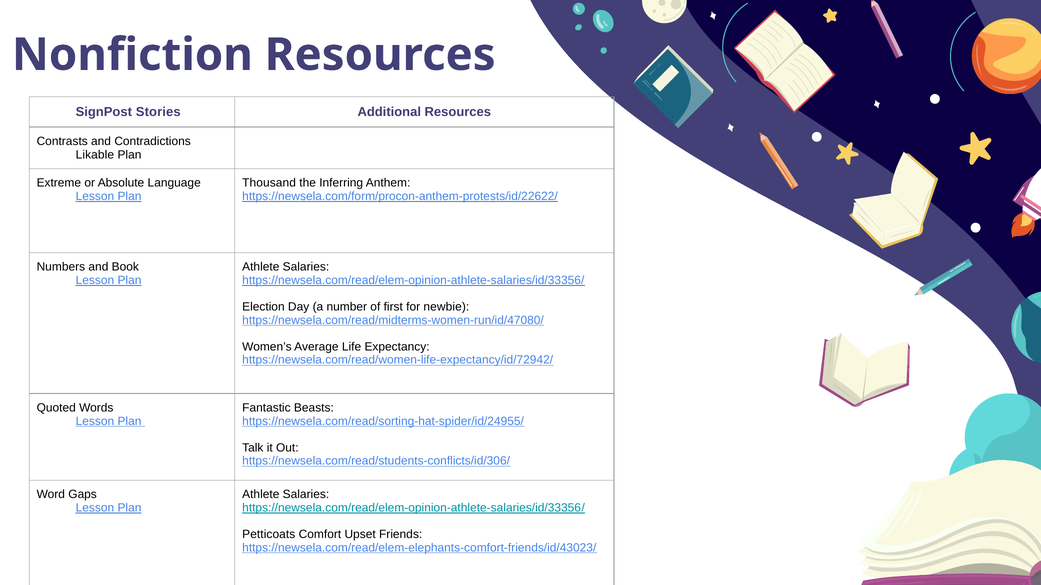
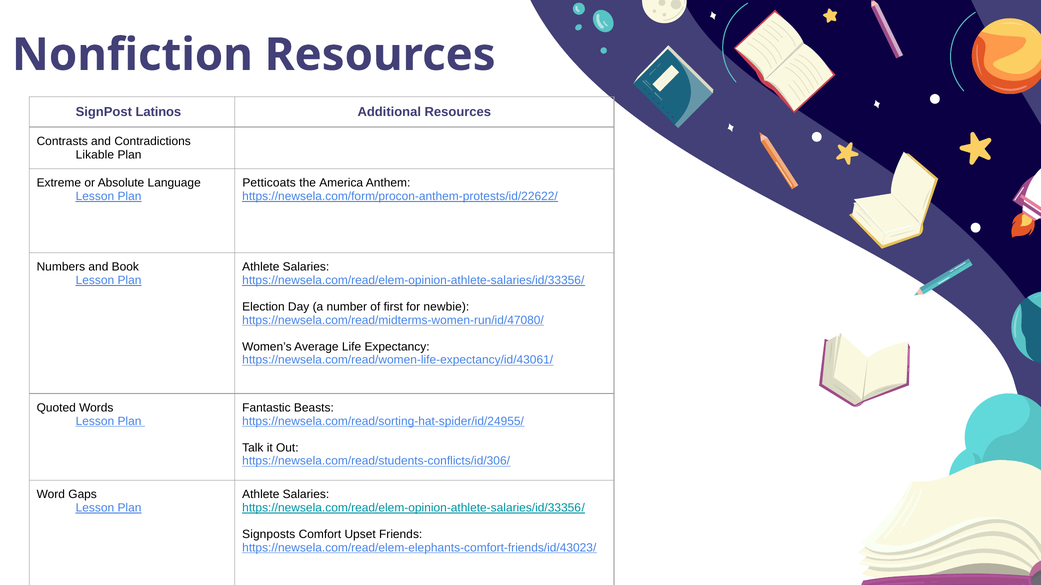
Stories: Stories -> Latinos (158, 112)
Thousand: Thousand -> Petticoats (269, 183)
Inferring: Inferring -> America (341, 183)
https://newsela.com/read/women-life-expectancy/id/72942/: https://newsela.com/read/women-life-expectancy/id/72942/ -> https://newsela.com/read/women-life-expectancy/id/43061/ (398, 360)
Petticoats: Petticoats -> Signposts (269, 535)
